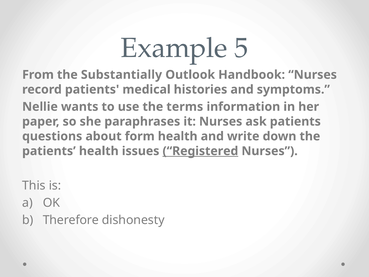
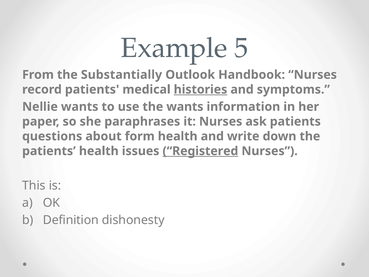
histories underline: none -> present (200, 89)
the terms: terms -> wants (185, 107)
Therefore: Therefore -> Definition (71, 220)
